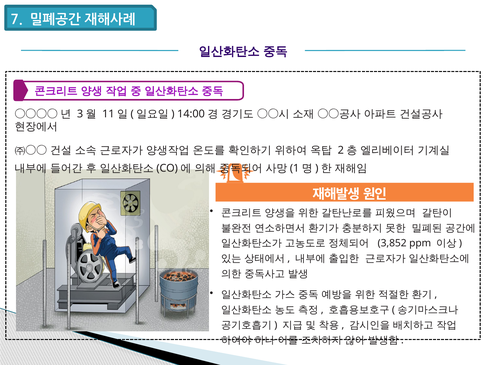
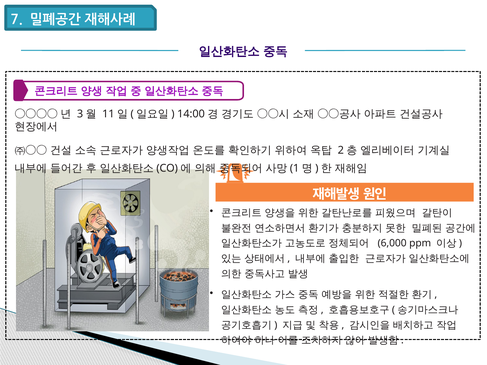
3,852: 3,852 -> 6,000 (392, 243)
